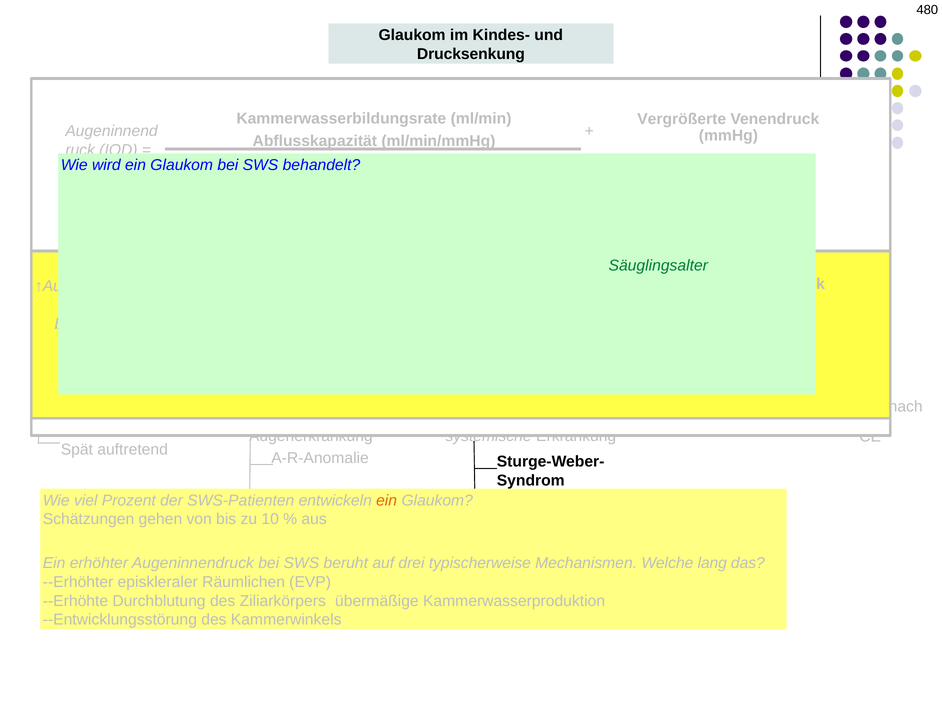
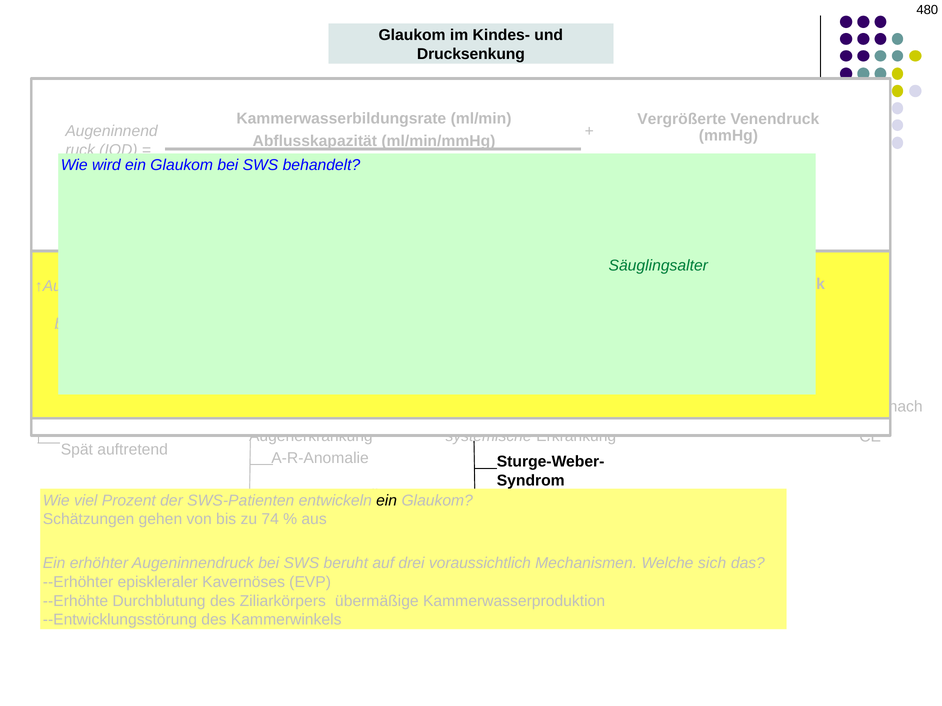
ein colour: orange -> black (387, 501)
10: 10 -> 74 (270, 520)
typischerweise: typischerweise -> voraussichtlich (480, 564)
lang: lang -> sich (712, 564)
episkleraler Räumlichen: Räumlichen -> Kavernöses (244, 582)
